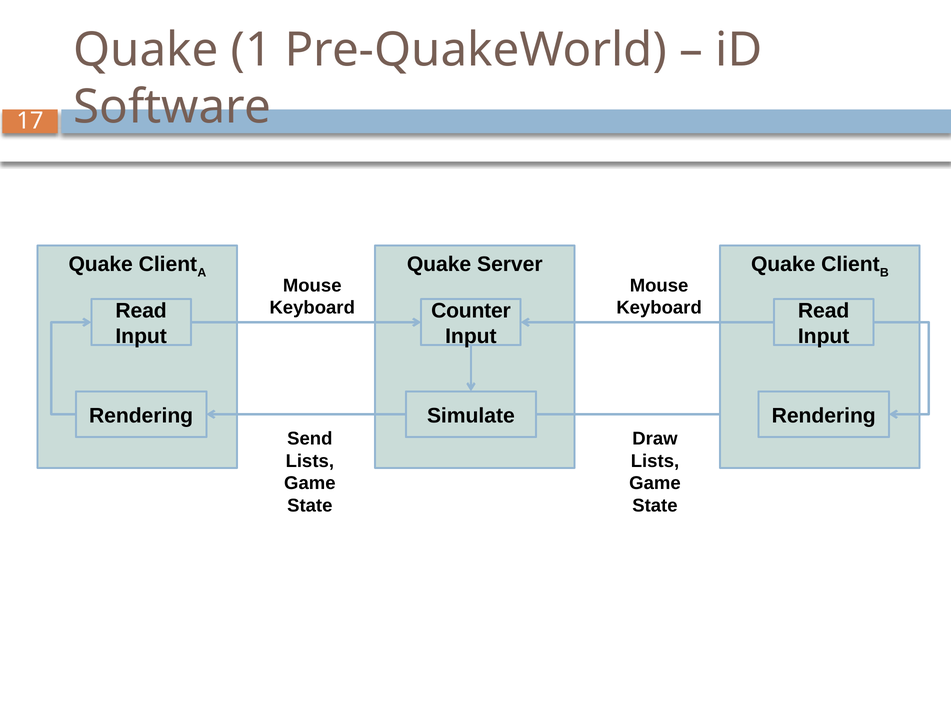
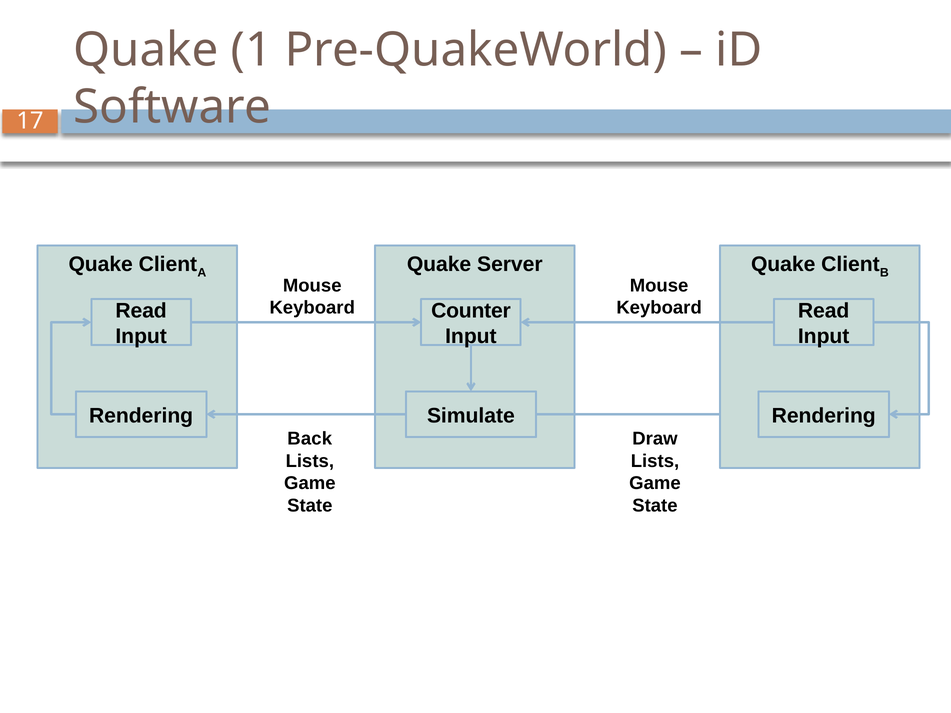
Send: Send -> Back (310, 439)
